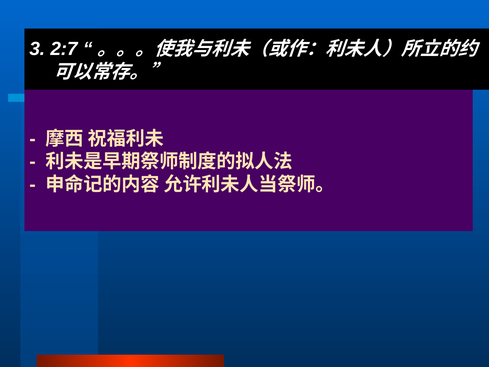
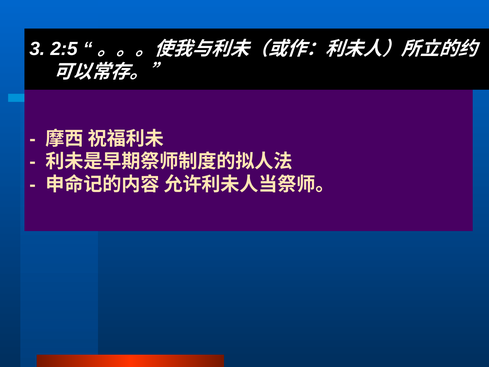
2:7: 2:7 -> 2:5 (64, 49)
